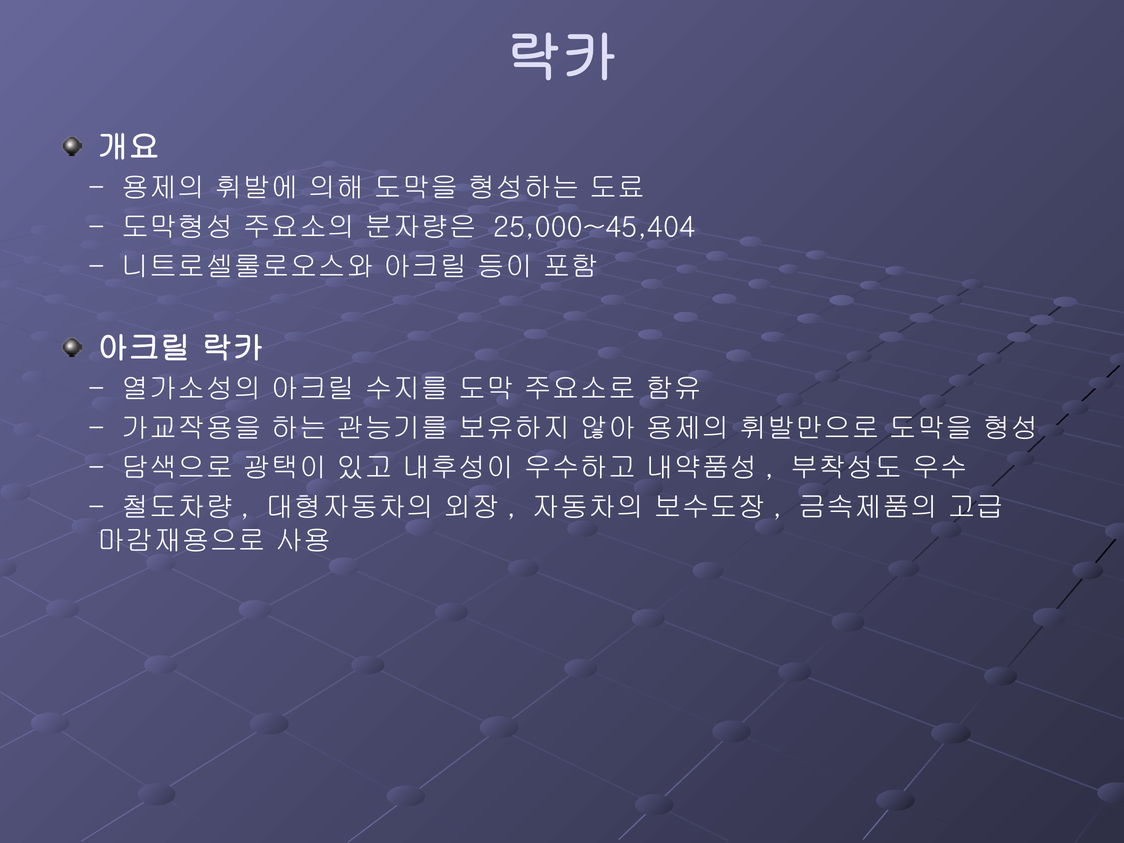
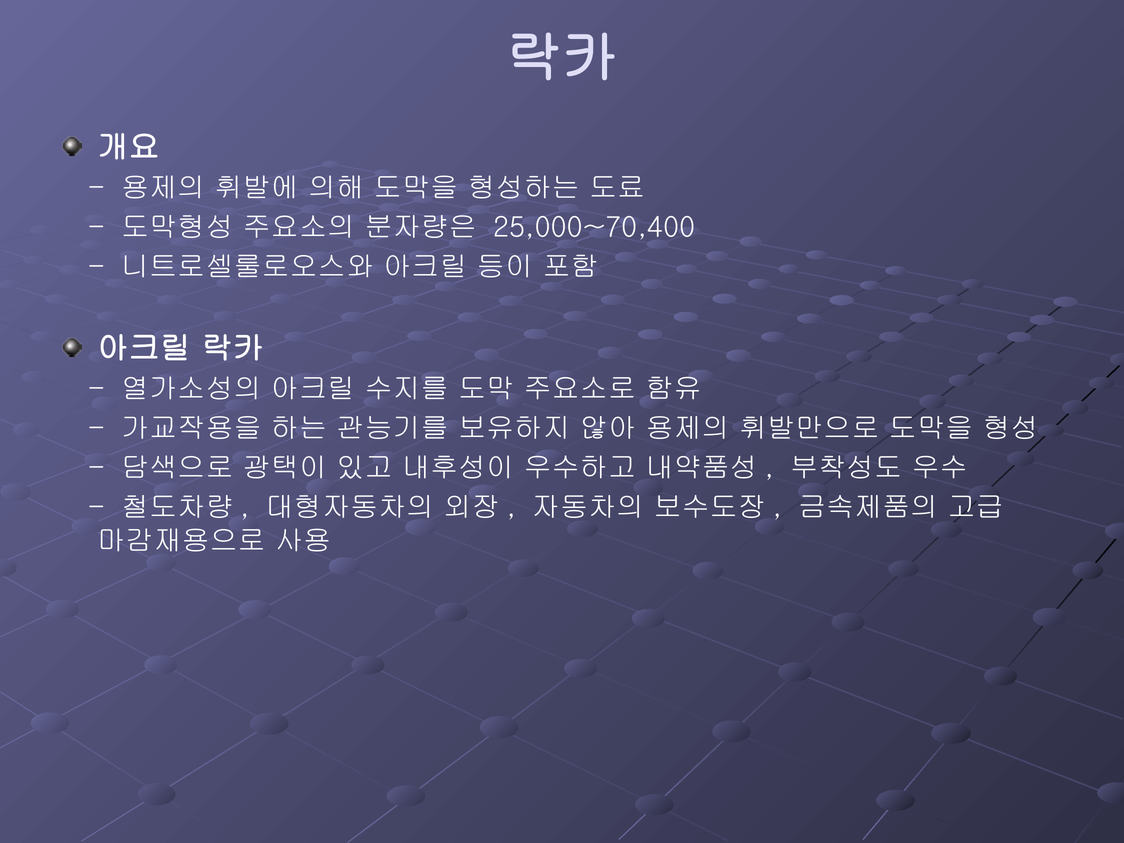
25,000~45,404: 25,000~45,404 -> 25,000~70,400 (594, 227)
